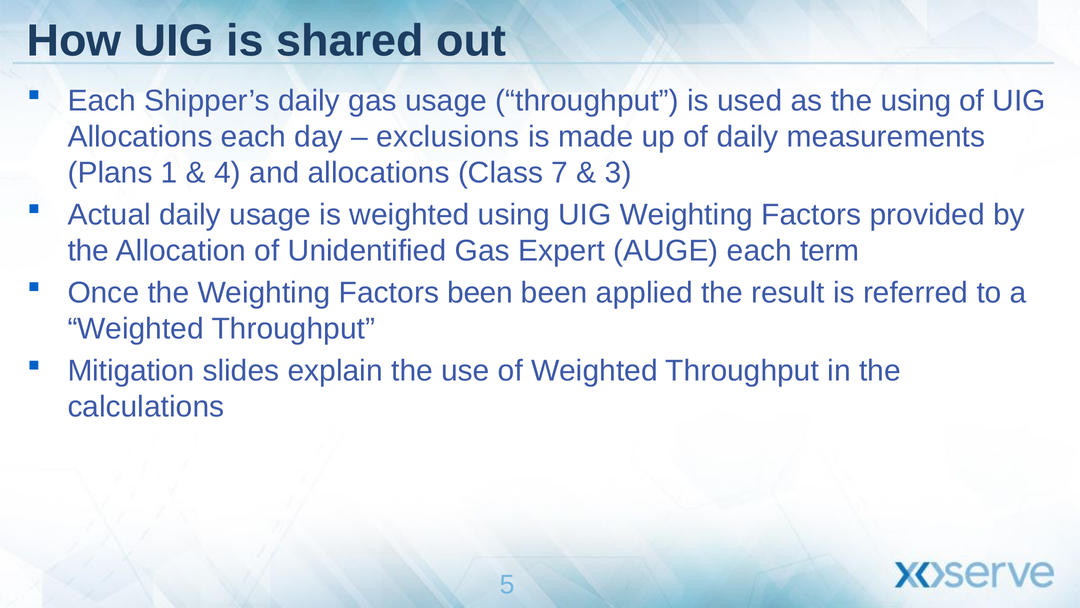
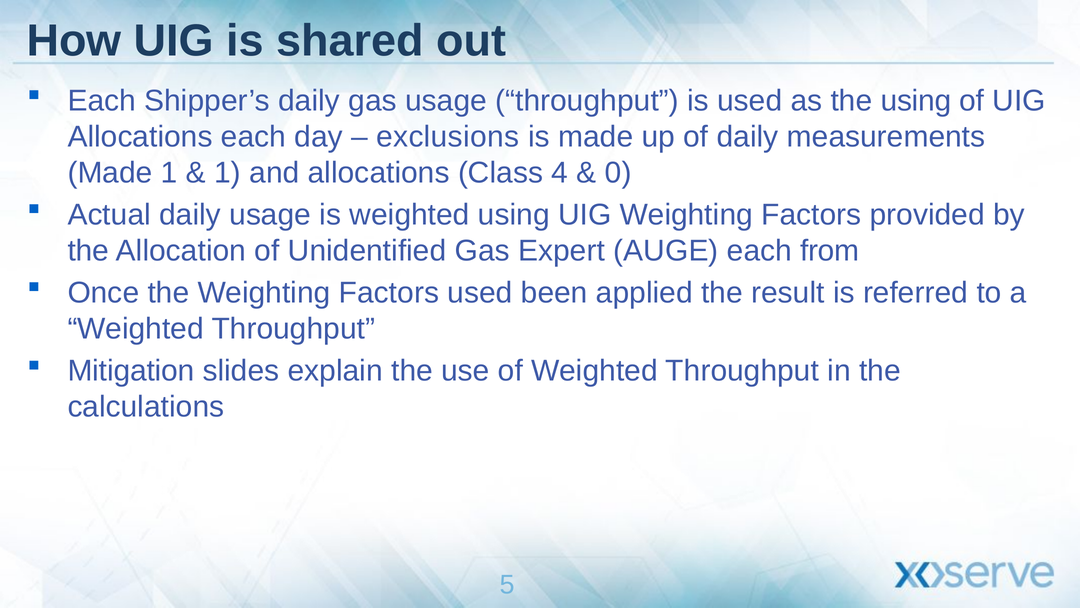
Plans: Plans -> Made (110, 173)
4: 4 -> 1 (228, 173)
7: 7 -> 4 (560, 173)
3: 3 -> 0 (618, 173)
term: term -> from (830, 251)
Factors been: been -> used (480, 293)
